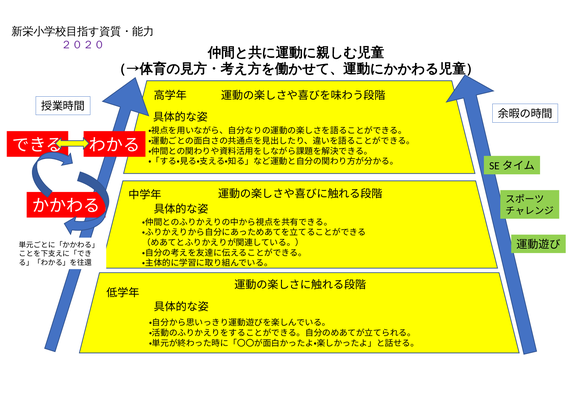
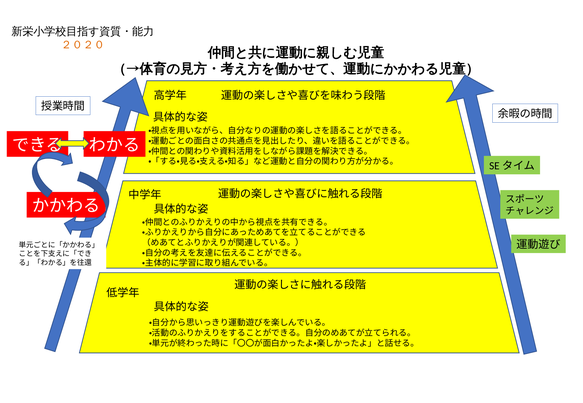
２０２０ colour: purple -> orange (83, 45)
